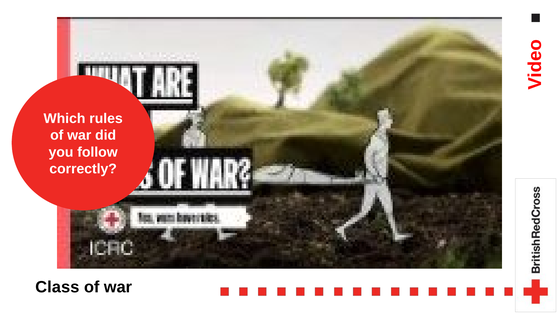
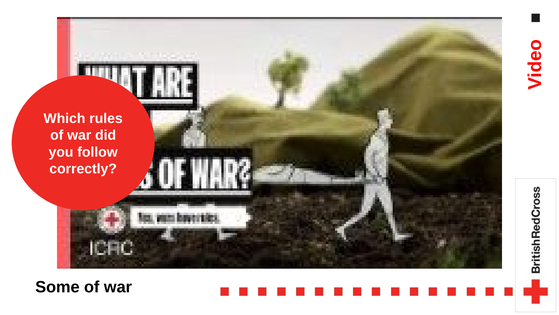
Class: Class -> Some (57, 287)
